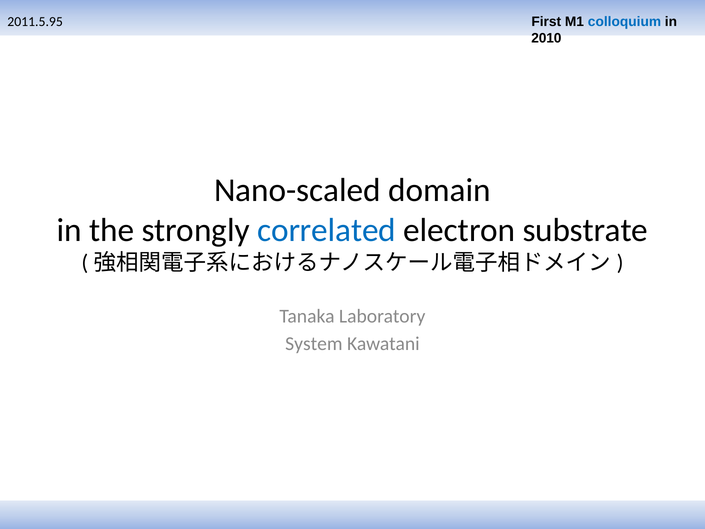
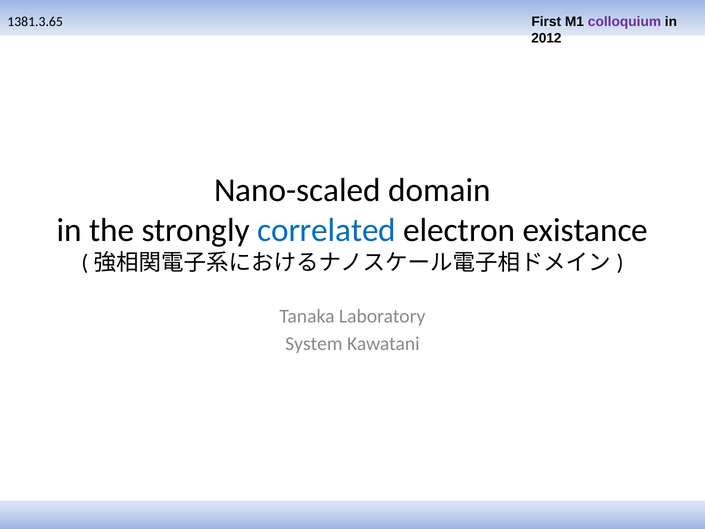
2011.5.95: 2011.5.95 -> 1381.3.65 (35, 22)
colloquium colour: blue -> purple (624, 22)
2010: 2010 -> 2012 (546, 38)
substrate: substrate -> existance (585, 230)
